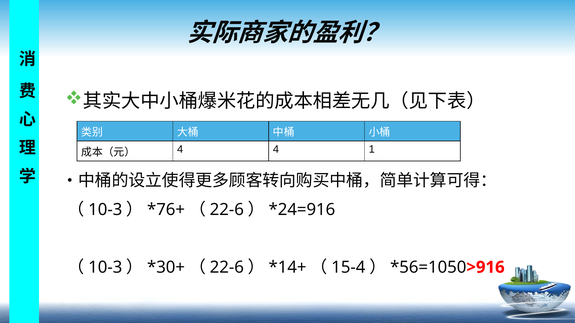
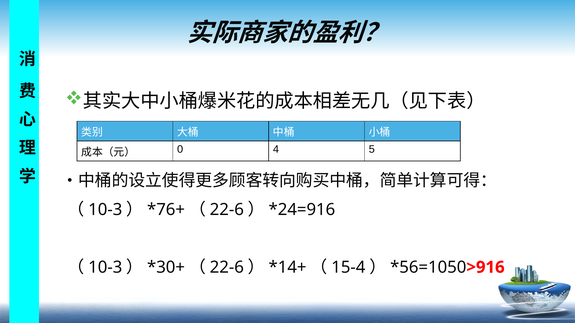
4: 4 -> 0 (180, 150)
1: 1 -> 5 (372, 150)
